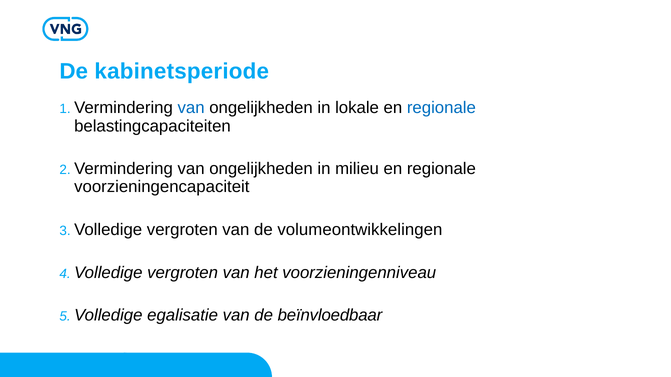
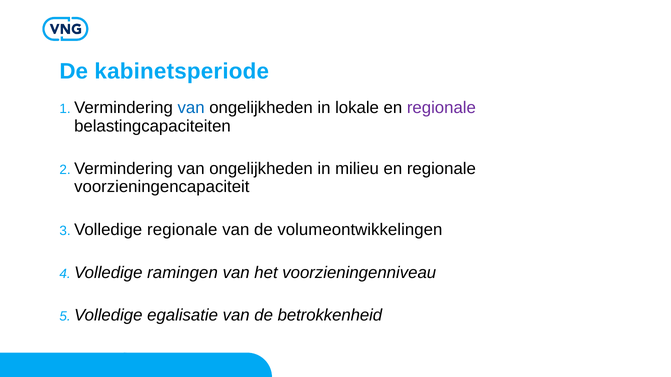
regionale colour: blue -> purple (441, 108)
vergroten: vergroten -> regionale (182, 230)
vergroten: vergroten -> ramingen (183, 273)
beïnvloedbaar: beïnvloedbaar -> betrokkenheid (330, 316)
